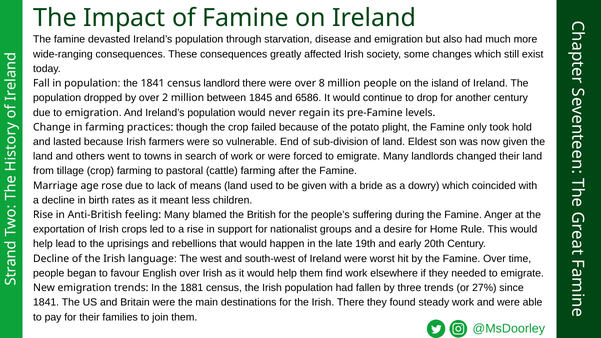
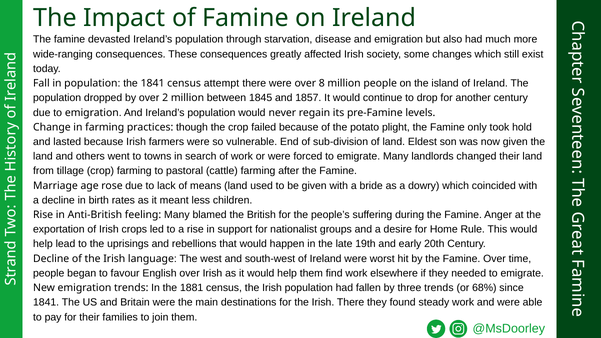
landlord: landlord -> attempt (222, 83)
6586: 6586 -> 1857 (308, 98)
27%: 27% -> 68% (484, 288)
